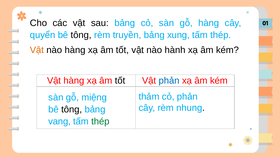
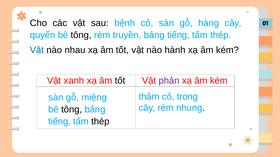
sau bảng: bảng -> bệnh (125, 23)
xung: xung -> tiếng (178, 35)
Vật colour: orange -> blue (37, 50)
nào hàng: hàng -> nhau (75, 50)
Vật hàng: hàng -> xanh (74, 81)
phản colour: blue -> purple (169, 81)
cỏ phản: phản -> trong (187, 97)
vang: vang -> tiếng (60, 122)
thép colour: green -> black (100, 122)
